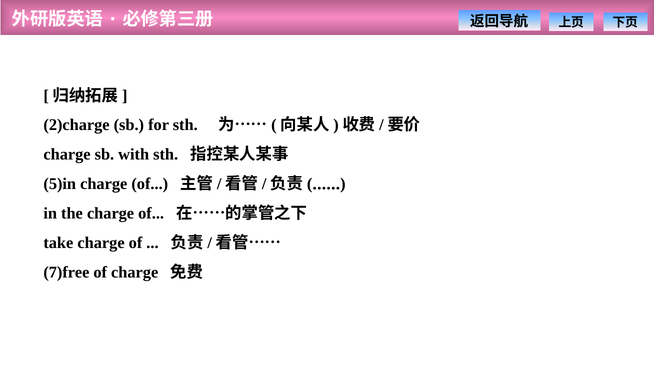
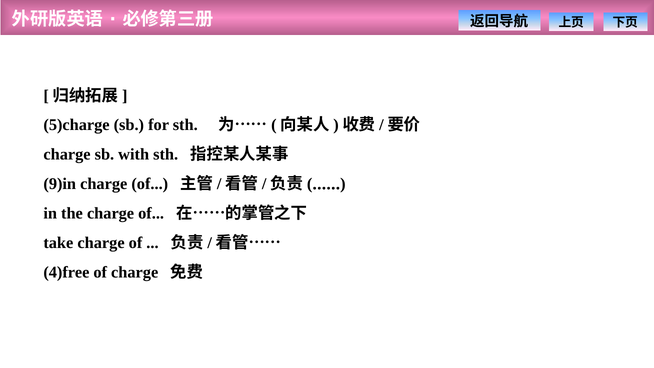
2)charge: 2)charge -> 5)charge (77, 125)
5)in: 5)in -> 9)in (60, 184)
7)free: 7)free -> 4)free (66, 272)
